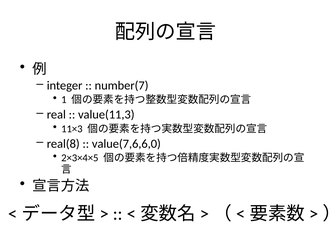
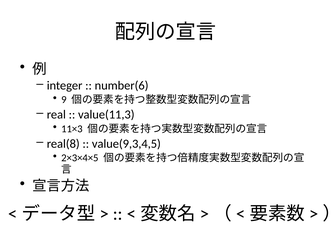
number(7: number(7 -> number(6 (122, 86)
1: 1 -> 9 (64, 100)
value(7,6,6,0: value(7,6,6,0 -> value(9,3,4,5 (126, 144)
